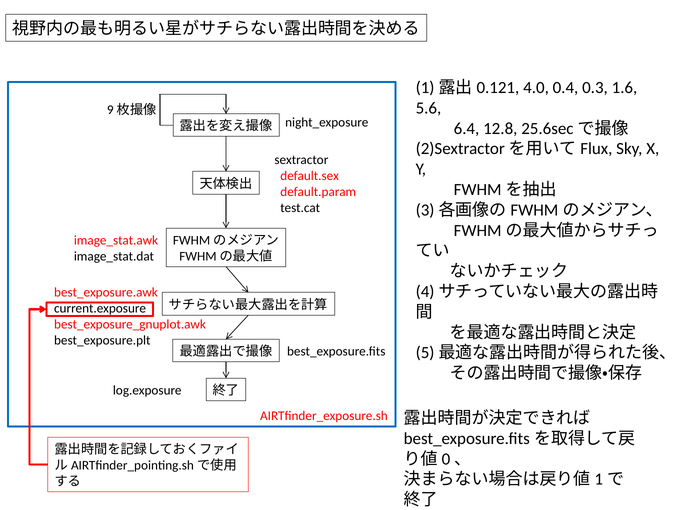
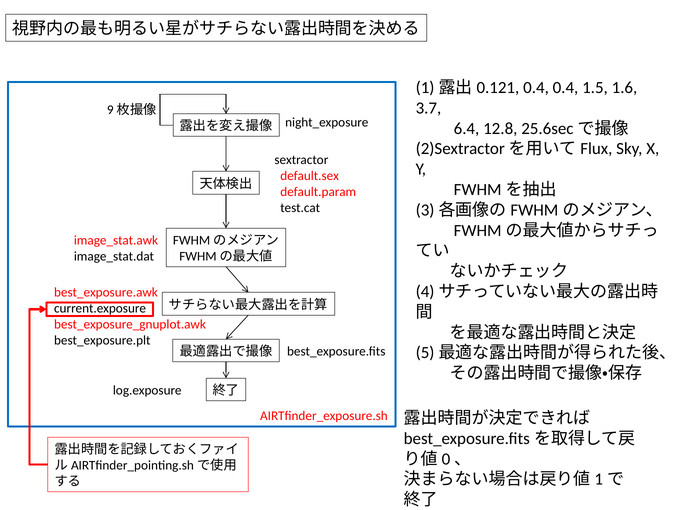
4.0: 4.0 -> 0.4 (536, 88)
0.3: 0.3 -> 1.5 (595, 88)
5.6: 5.6 -> 3.7 (428, 108)
